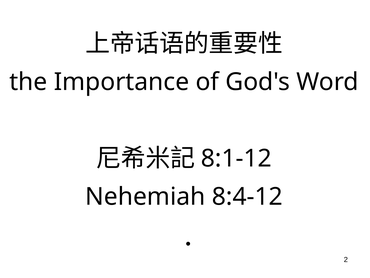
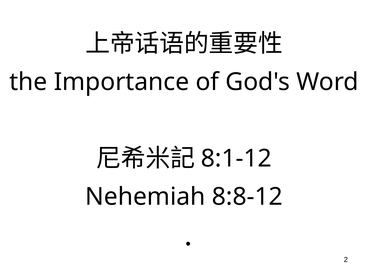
8:4-12: 8:4-12 -> 8:8-12 (247, 196)
